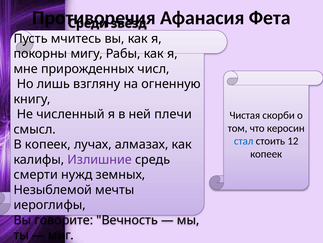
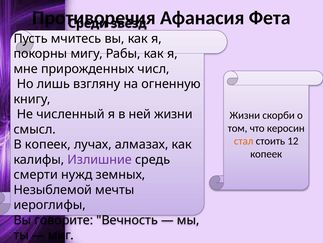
ней плечи: плечи -> жизни (173, 114)
Чистая: Чистая -> Жизни (245, 115)
стал colour: blue -> orange (244, 141)
